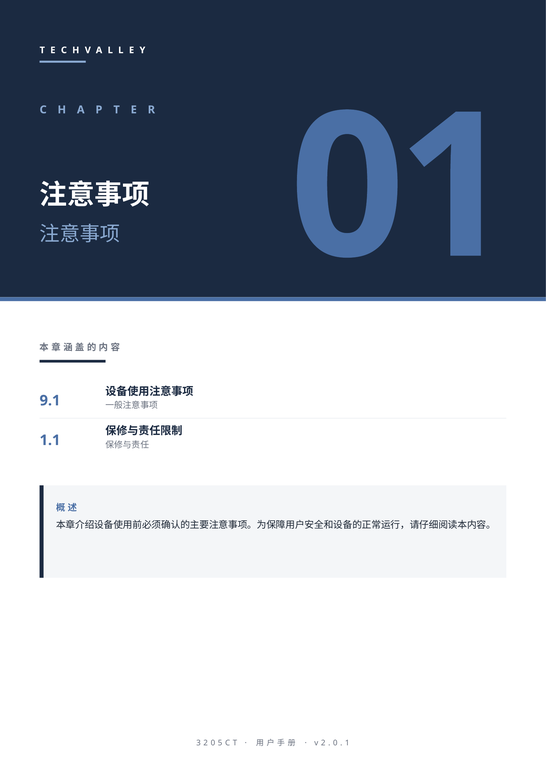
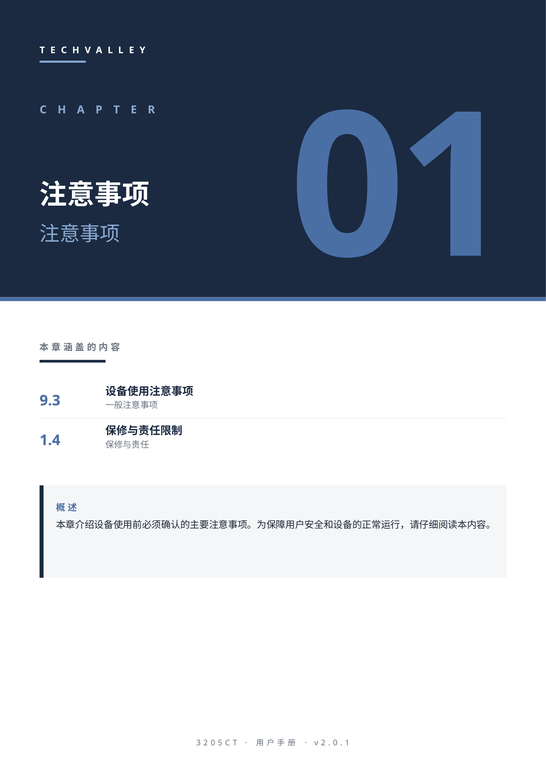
9.1: 9.1 -> 9.3 (50, 400)
1.1: 1.1 -> 1.4 (50, 440)
